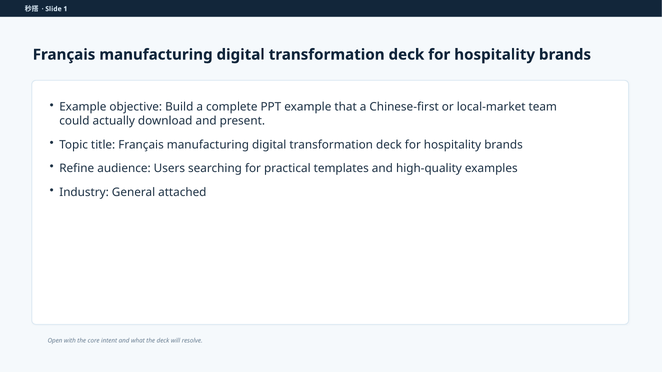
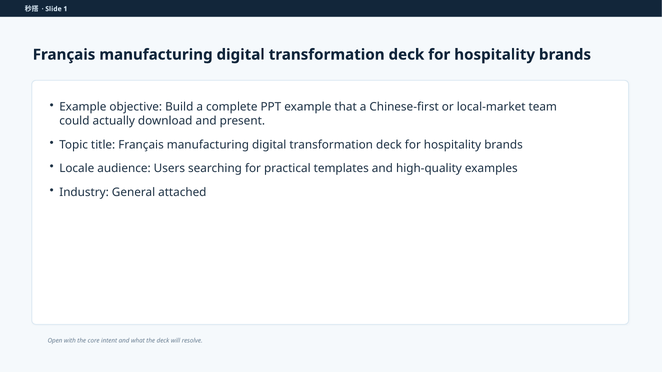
Refine: Refine -> Locale (77, 169)
